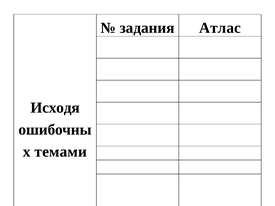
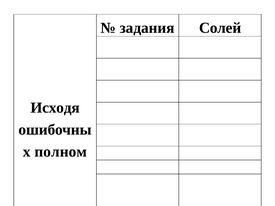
Атлас: Атлас -> Солей (220, 28)
темами: темами -> полном (61, 152)
